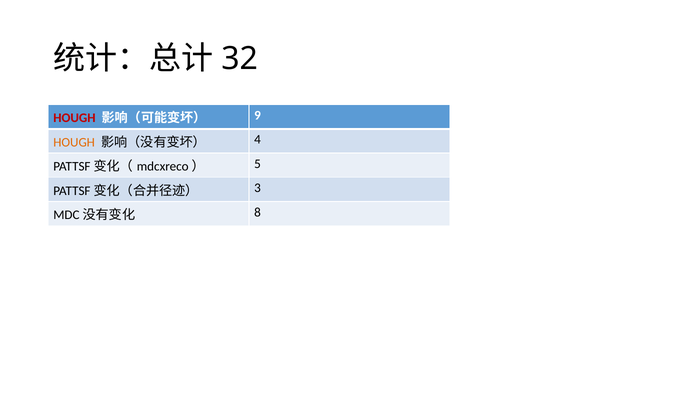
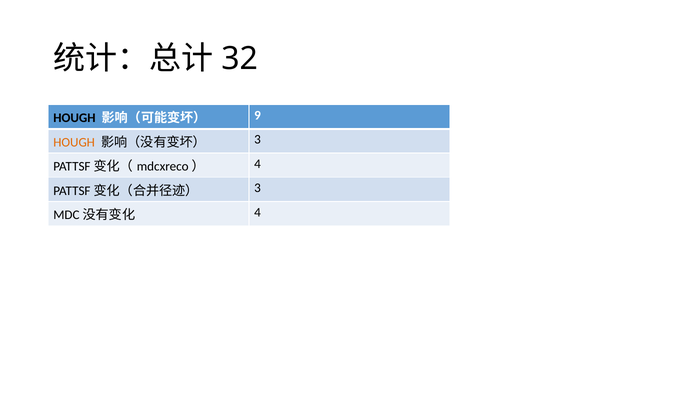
HOUGH colour: red -> black (74, 118)
4: 4 -> 3 (258, 140)
5: 5 -> 4 (258, 164)
8: 8 -> 4 (258, 212)
